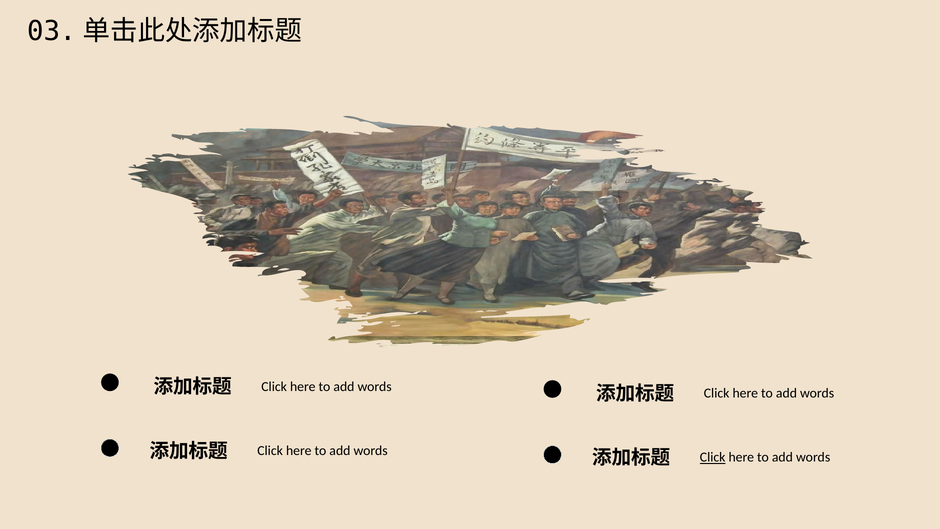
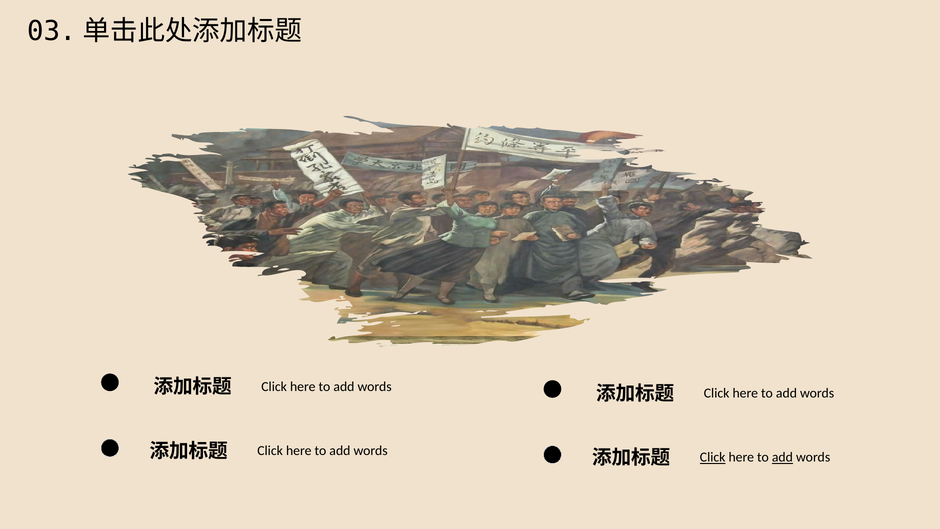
add underline: none -> present (782, 457)
